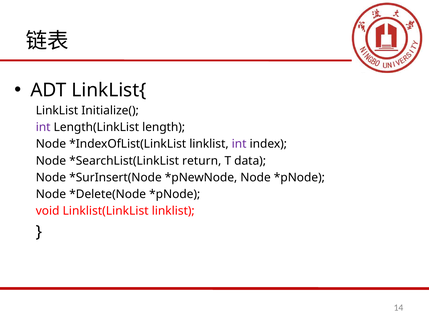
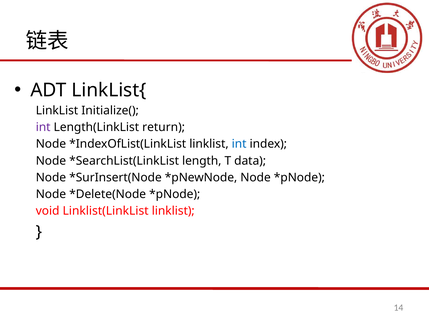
length: length -> return (164, 127)
int colour: purple -> blue (239, 144)
return: return -> length (202, 161)
